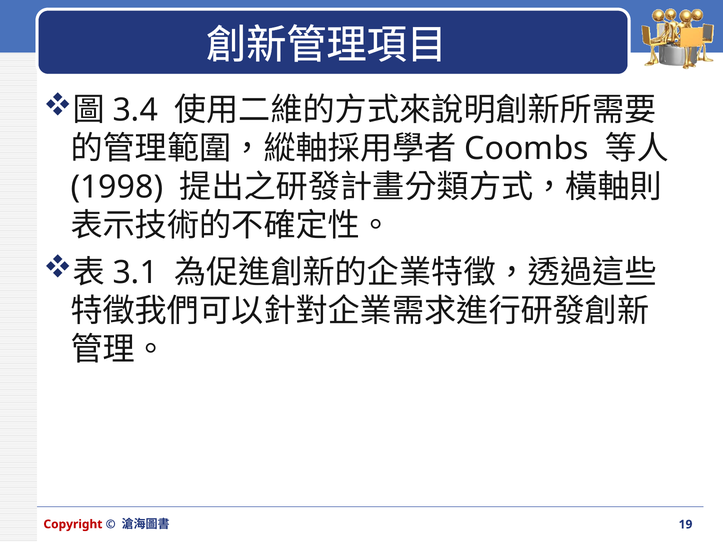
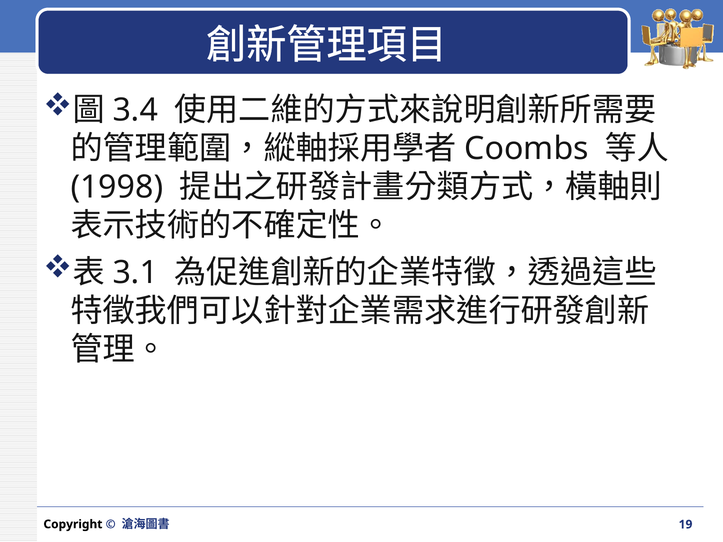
Copyright colour: red -> black (73, 524)
